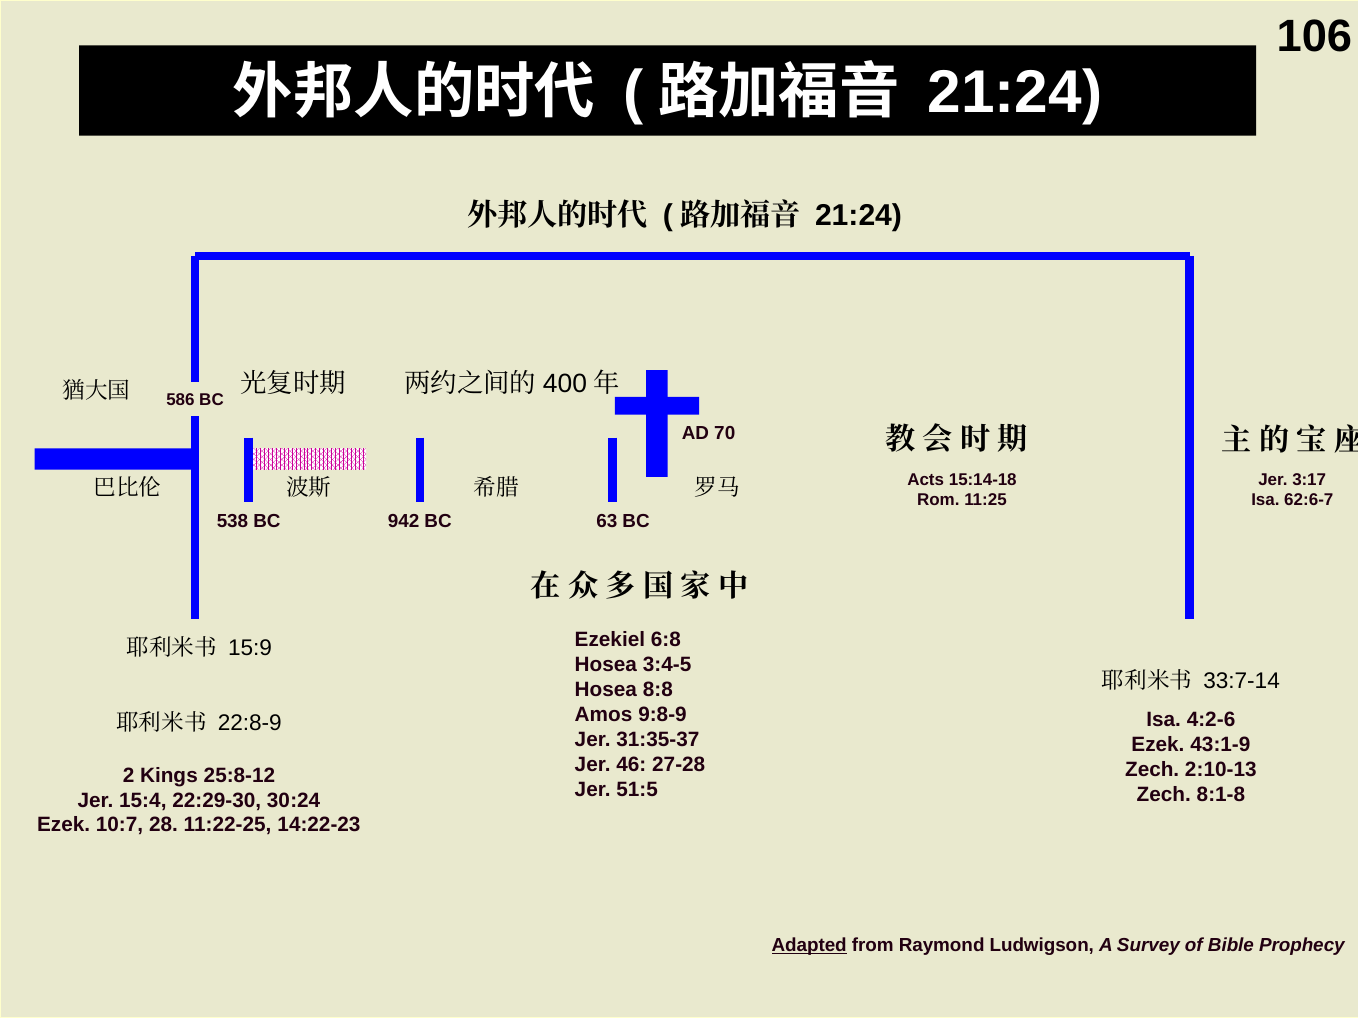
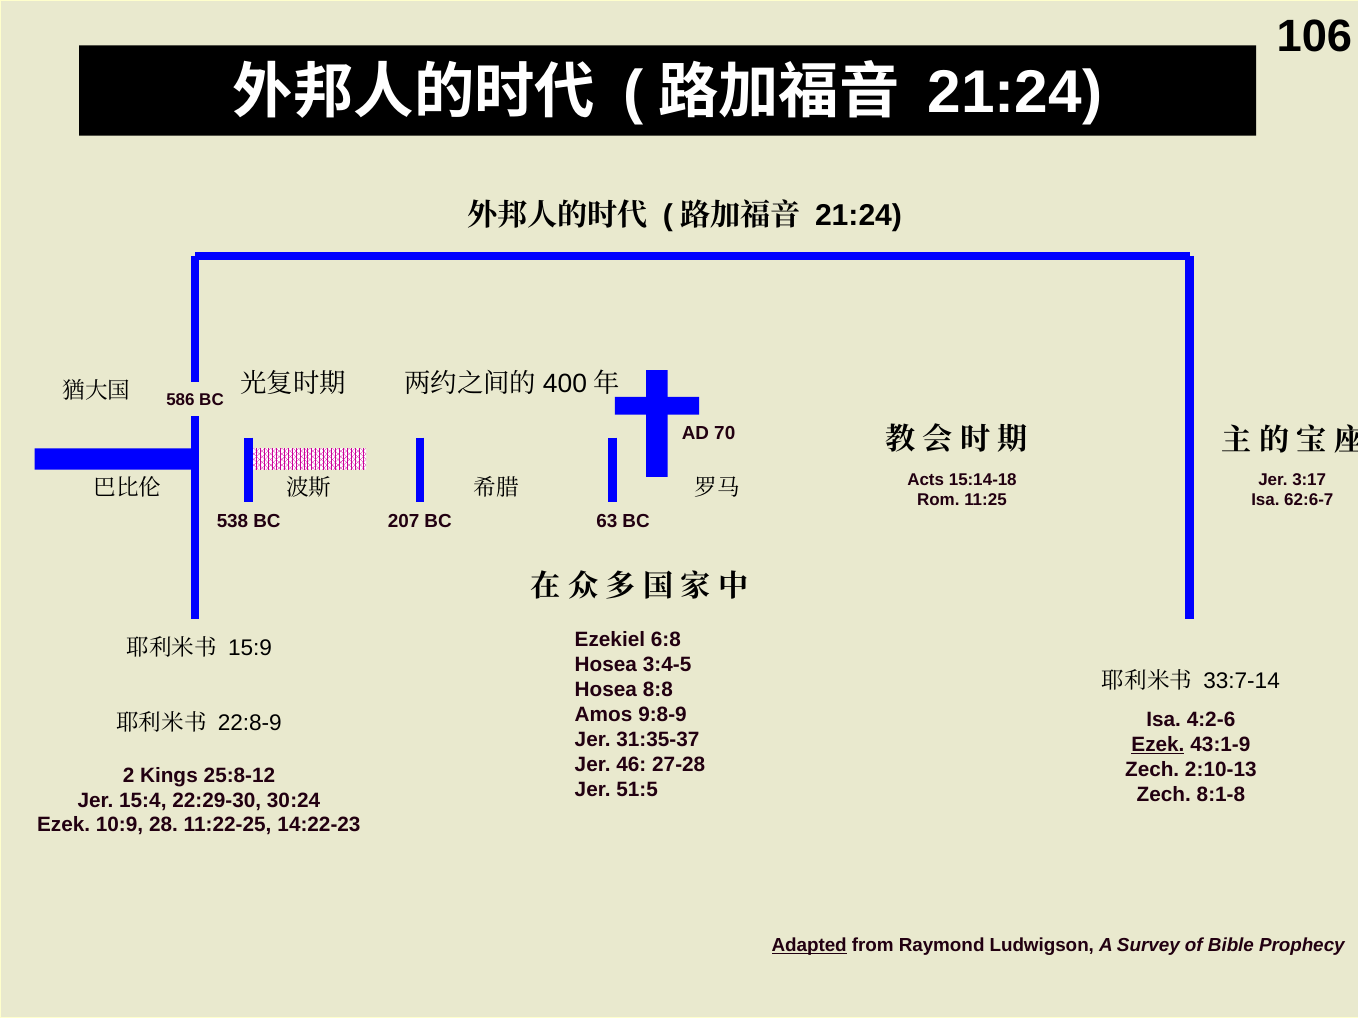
942: 942 -> 207 (404, 521)
Ezek underline: none -> present (1158, 745)
10:7: 10:7 -> 10:9 (119, 826)
